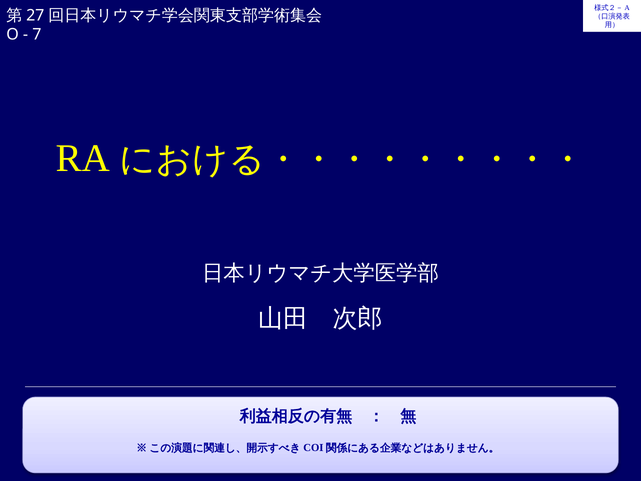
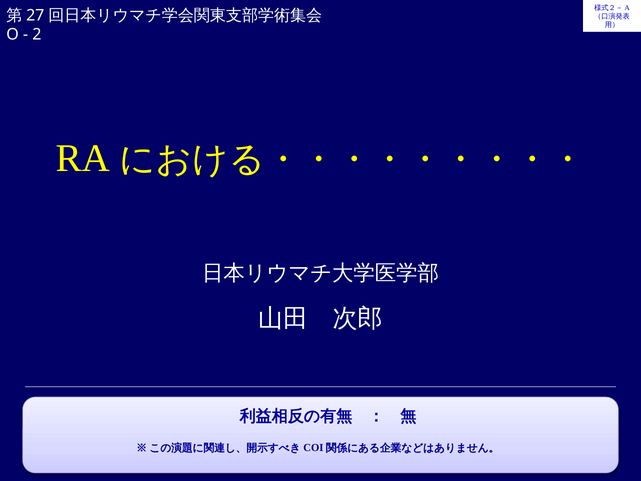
7: 7 -> 2 (37, 34)
